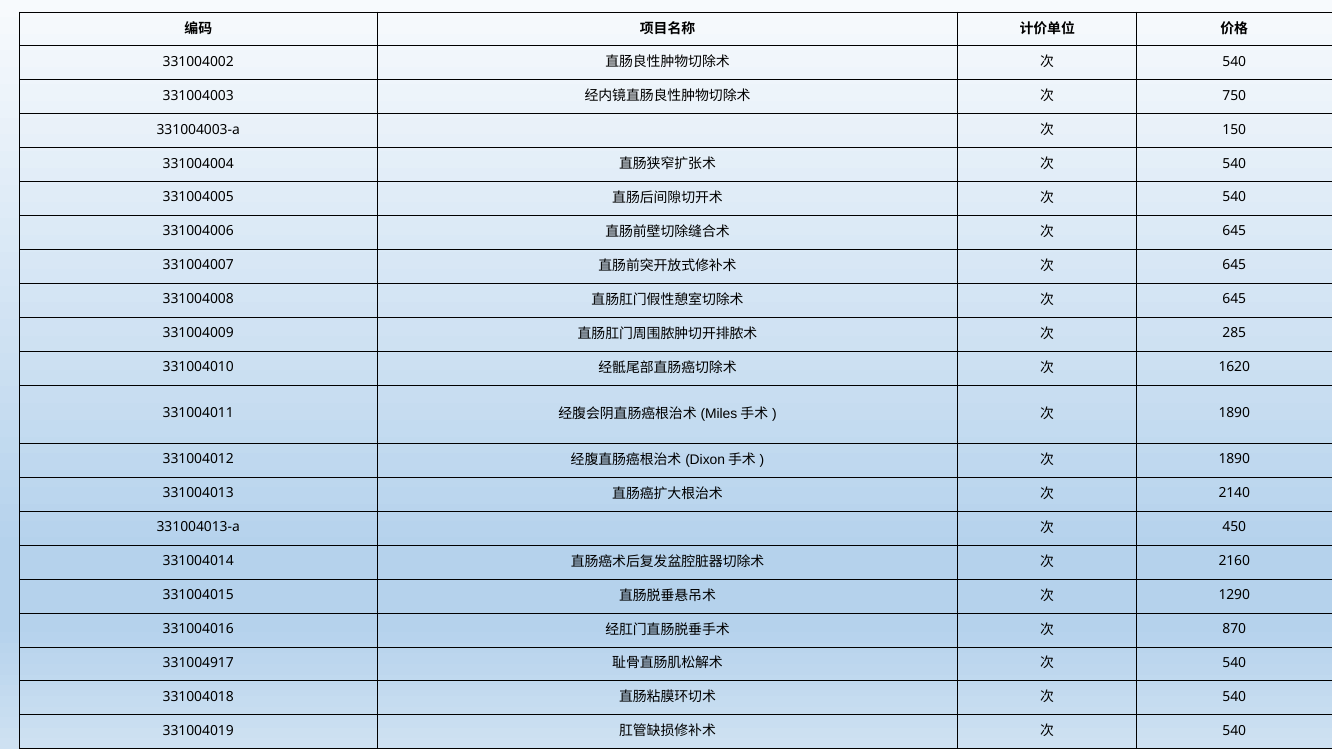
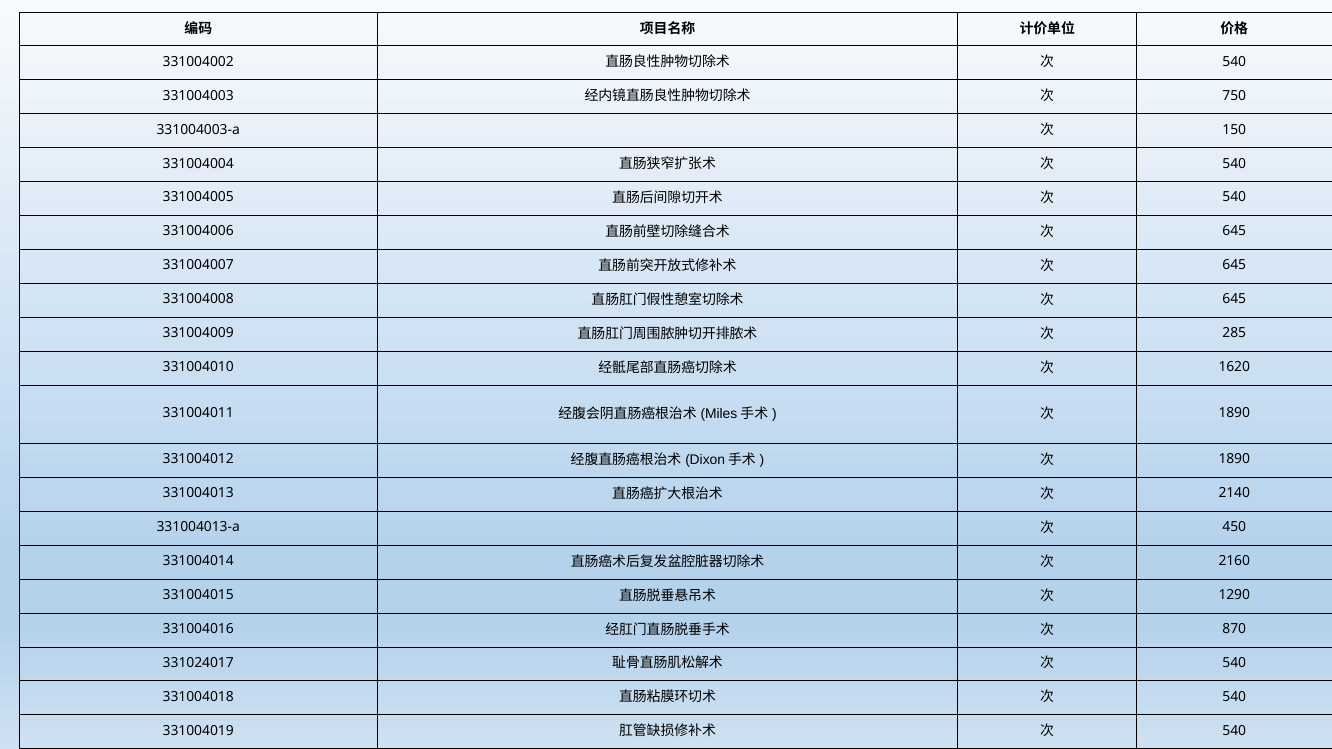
331004917: 331004917 -> 331024017 (198, 663)
